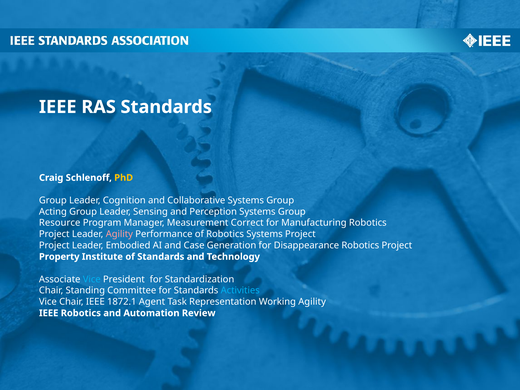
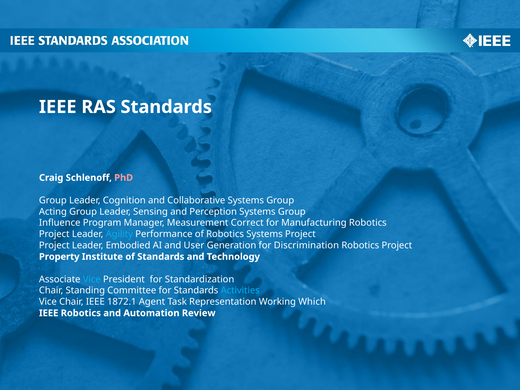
PhD colour: yellow -> pink (124, 178)
Resource: Resource -> Influence (60, 223)
Agility colour: pink -> light blue (119, 234)
Case: Case -> User (194, 245)
Disappearance: Disappearance -> Discrimination (306, 245)
Working Agility: Agility -> Which (312, 302)
